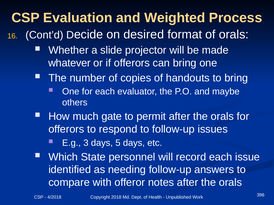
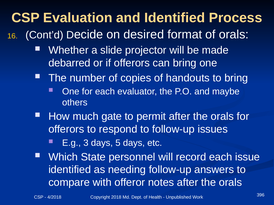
and Weighted: Weighted -> Identified (175, 18)
whatever: whatever -> debarred (69, 63)
